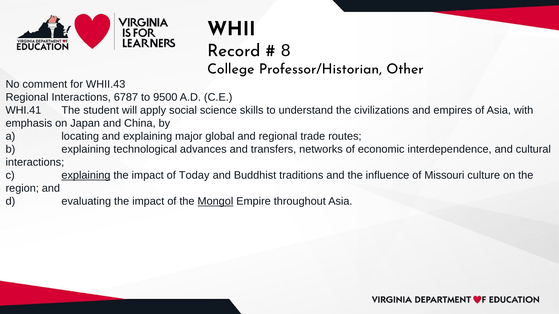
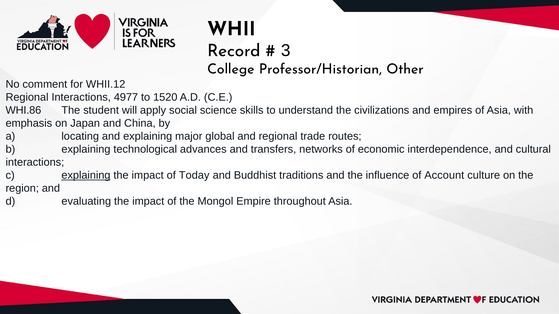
8: 8 -> 3 (286, 51)
WHII.43: WHII.43 -> WHII.12 (106, 84)
6787: 6787 -> 4977 (126, 97)
9500: 9500 -> 1520 (165, 97)
WHI.41: WHI.41 -> WHI.86 (23, 110)
Missouri: Missouri -> Account (444, 176)
Mongol underline: present -> none (215, 202)
